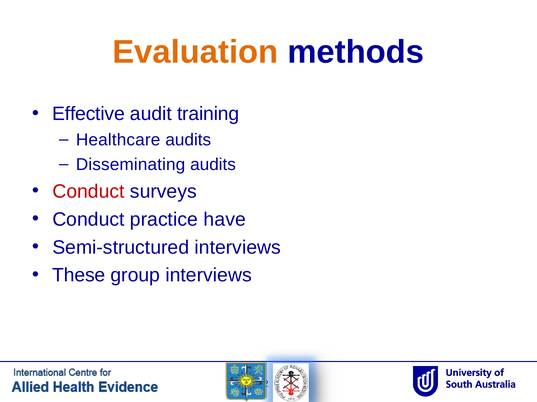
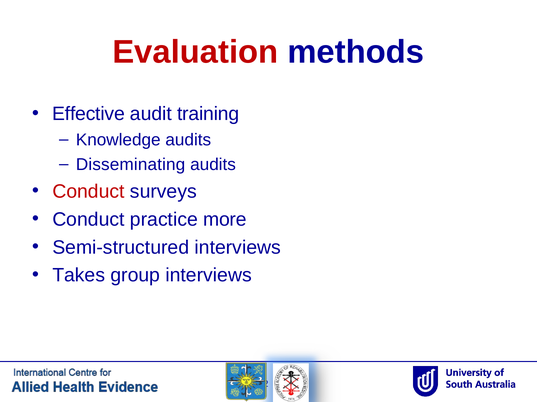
Evaluation colour: orange -> red (195, 52)
Healthcare: Healthcare -> Knowledge (118, 140)
have: have -> more (225, 220)
These: These -> Takes (79, 276)
